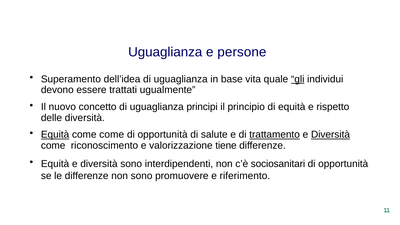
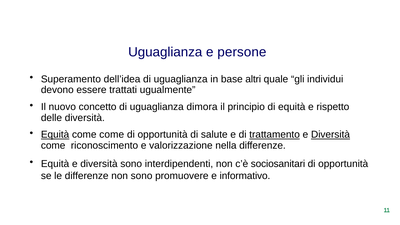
vita: vita -> altri (253, 79)
gli underline: present -> none (298, 79)
principi: principi -> dimora (202, 107)
tiene: tiene -> nella (226, 145)
riferimento: riferimento -> informativo (245, 176)
